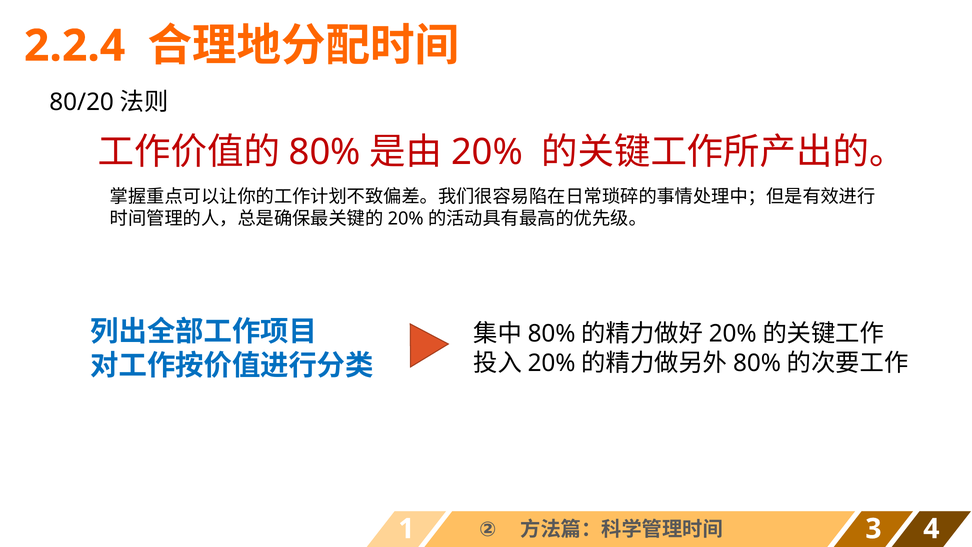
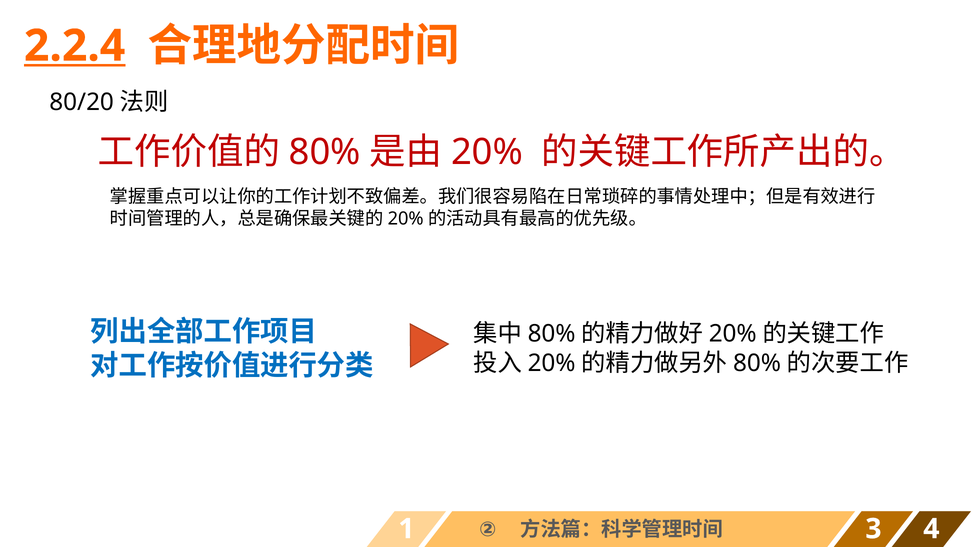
2.2.4 underline: none -> present (75, 46)
